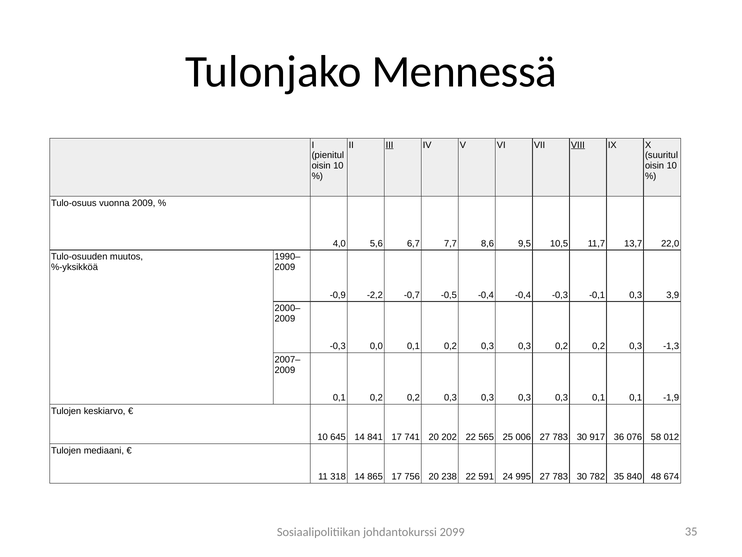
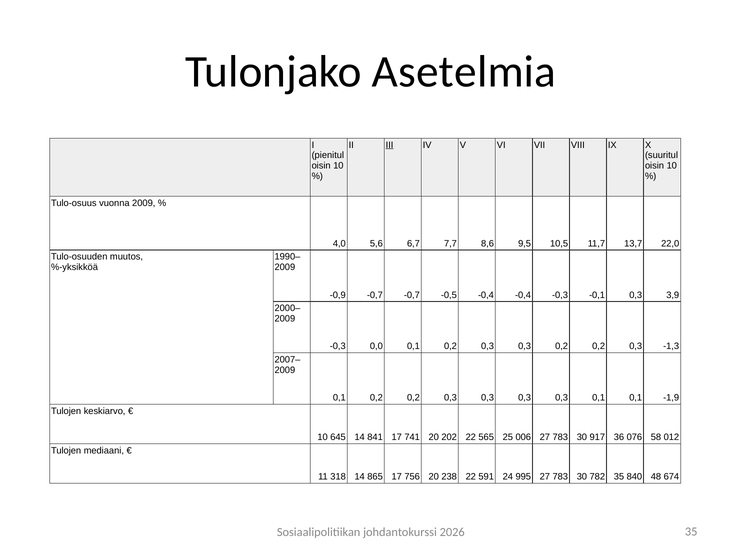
Mennessä: Mennessä -> Asetelmia (464, 72)
VIII underline: present -> none (578, 145)
-0,9 -2,2: -2,2 -> -0,7 (375, 295)
2099: 2099 -> 2026 (452, 531)
